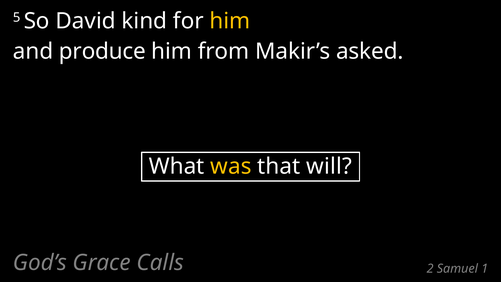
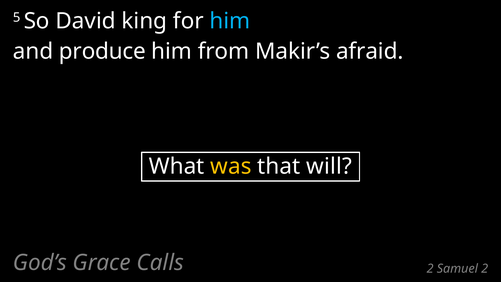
kind: kind -> king (144, 21)
him colour: yellow -> light blue (230, 21)
asked: asked -> afraid (370, 51)
Samuel 1: 1 -> 2 (485, 269)
